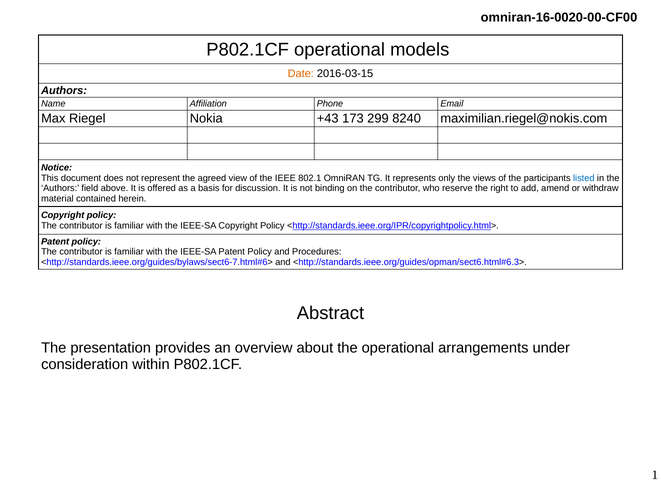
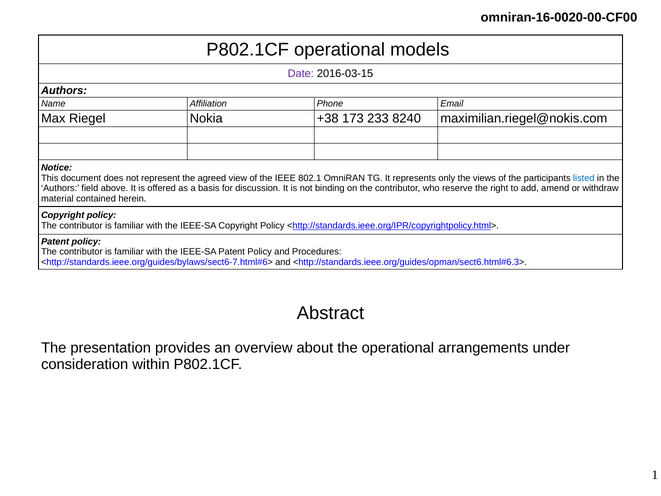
Date colour: orange -> purple (301, 74)
+43: +43 -> +38 (328, 119)
299: 299 -> 233 (378, 119)
